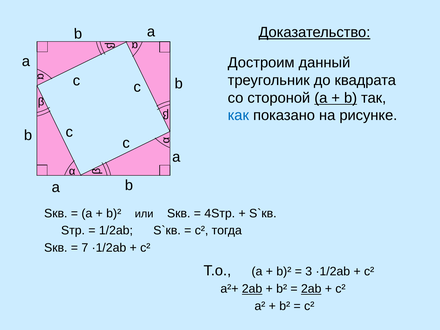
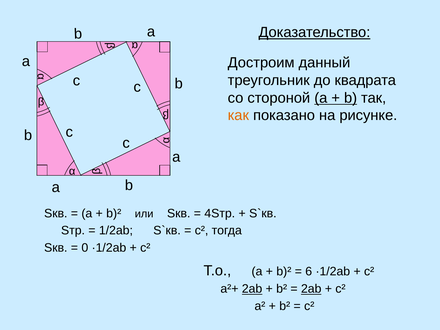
как colour: blue -> orange (238, 115)
7: 7 -> 0 (85, 248)
3: 3 -> 6 (309, 271)
